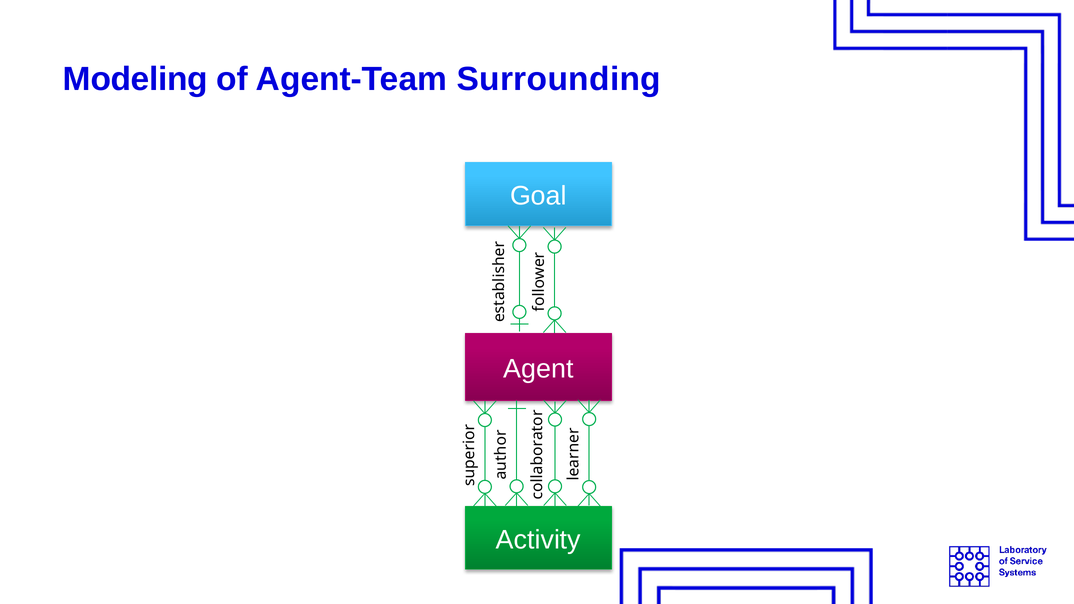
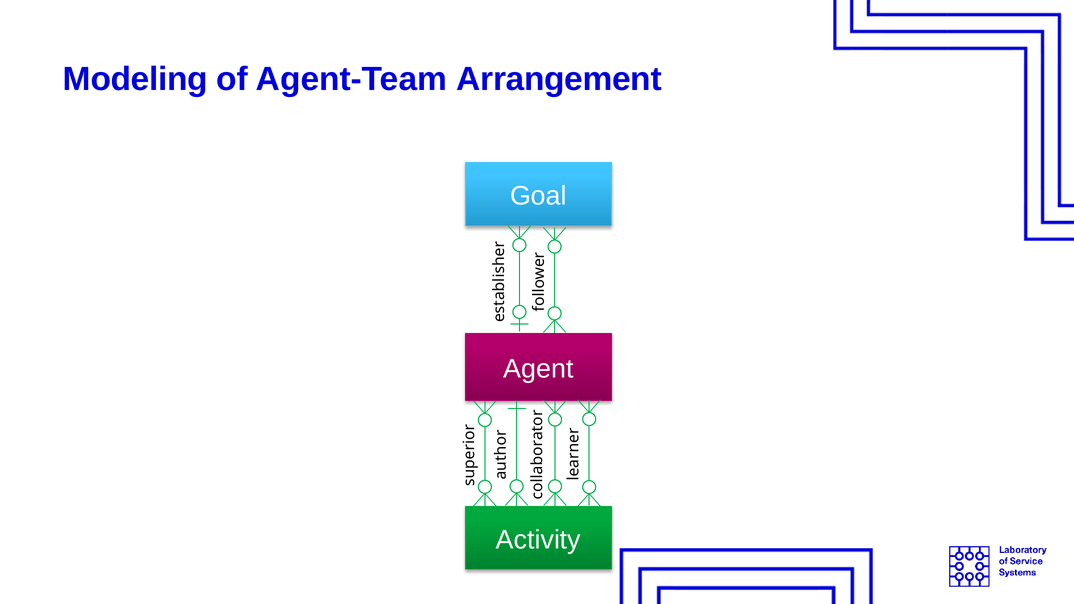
Surrounding: Surrounding -> Arrangement (559, 79)
